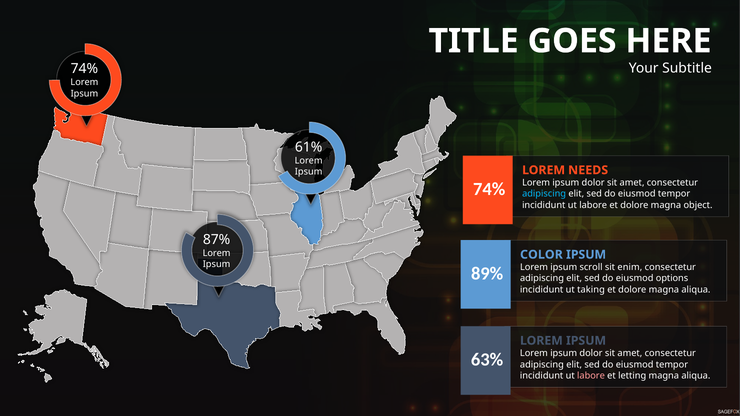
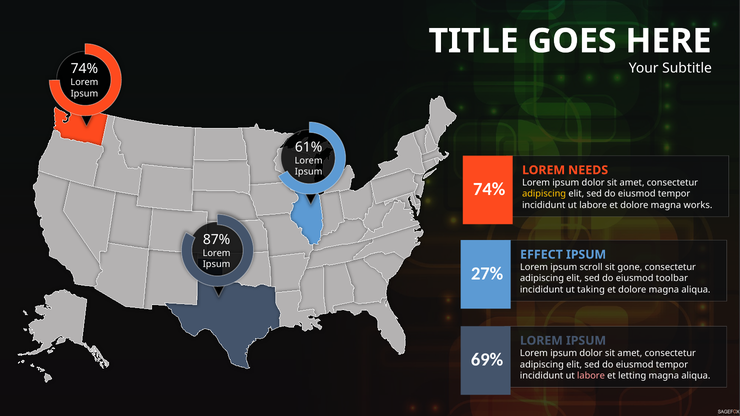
adipiscing colour: light blue -> yellow (544, 194)
object: object -> works (698, 205)
COLOR: COLOR -> EFFECT (541, 255)
enim: enim -> gone (630, 267)
89%: 89% -> 27% (487, 274)
options: options -> toolbar (672, 279)
63%: 63% -> 69% (487, 360)
